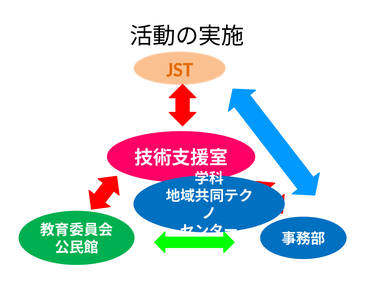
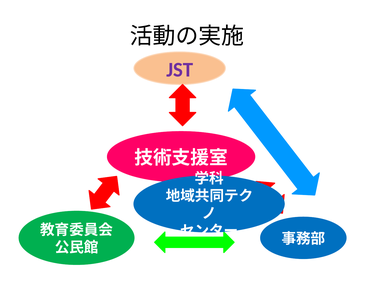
JST colour: orange -> purple (180, 70)
